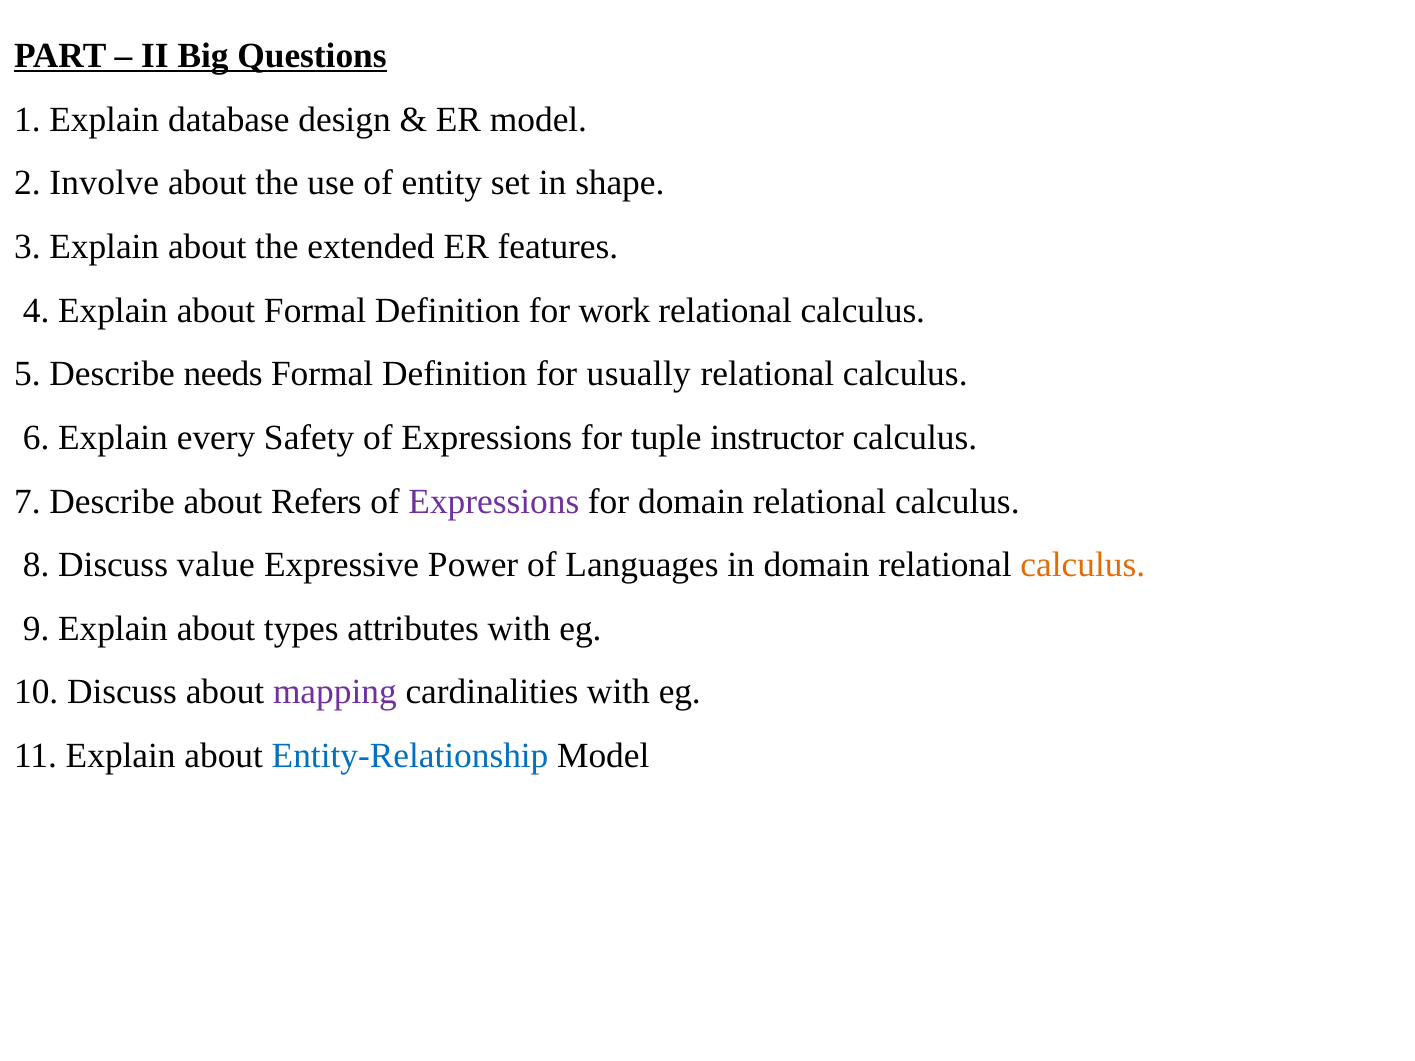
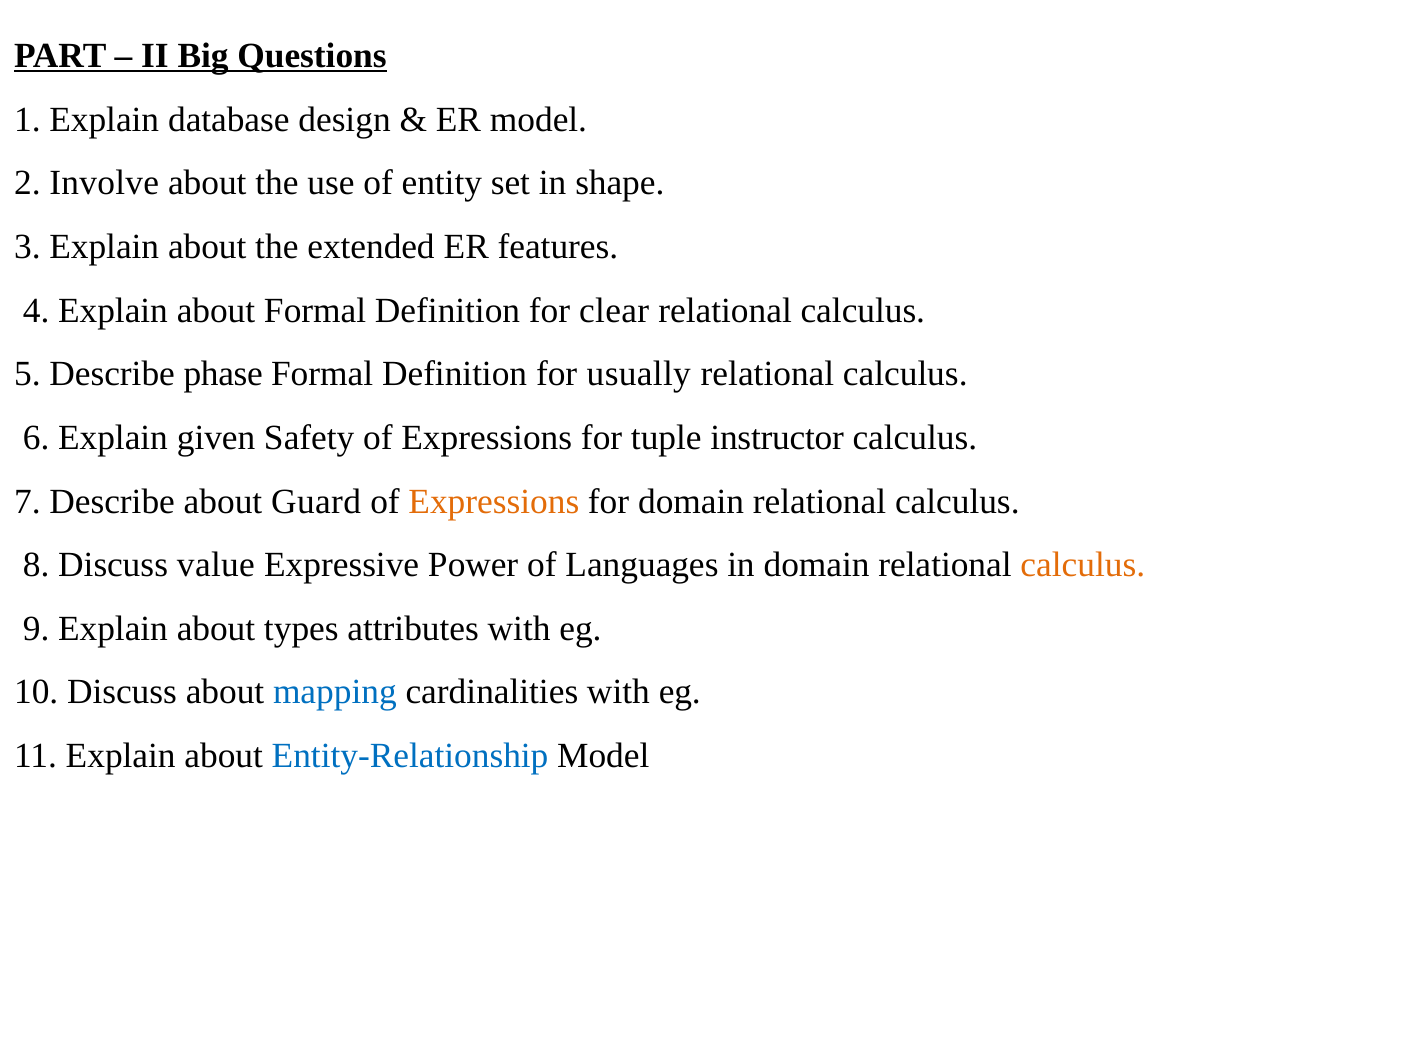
work: work -> clear (614, 310)
needs: needs -> phase (223, 374)
every: every -> given (216, 438)
Refers: Refers -> Guard (316, 501)
Expressions colour: purple -> orange (494, 501)
mapping colour: purple -> blue (335, 692)
